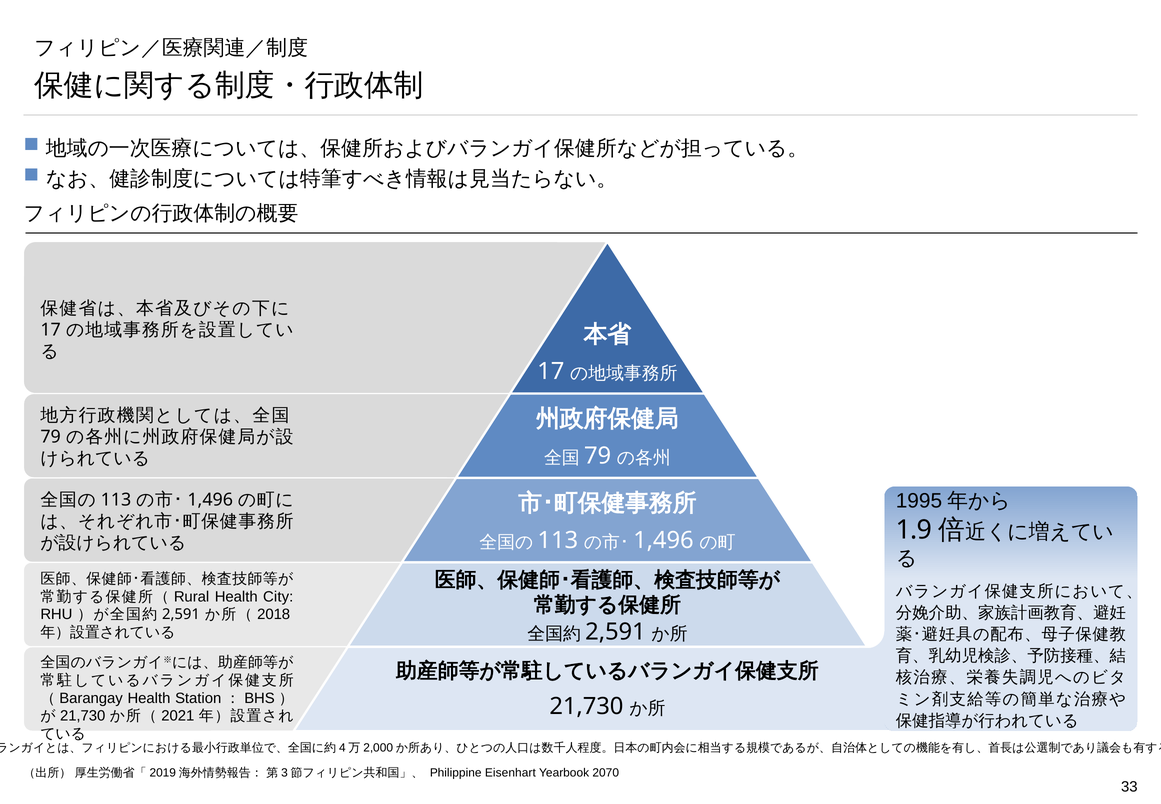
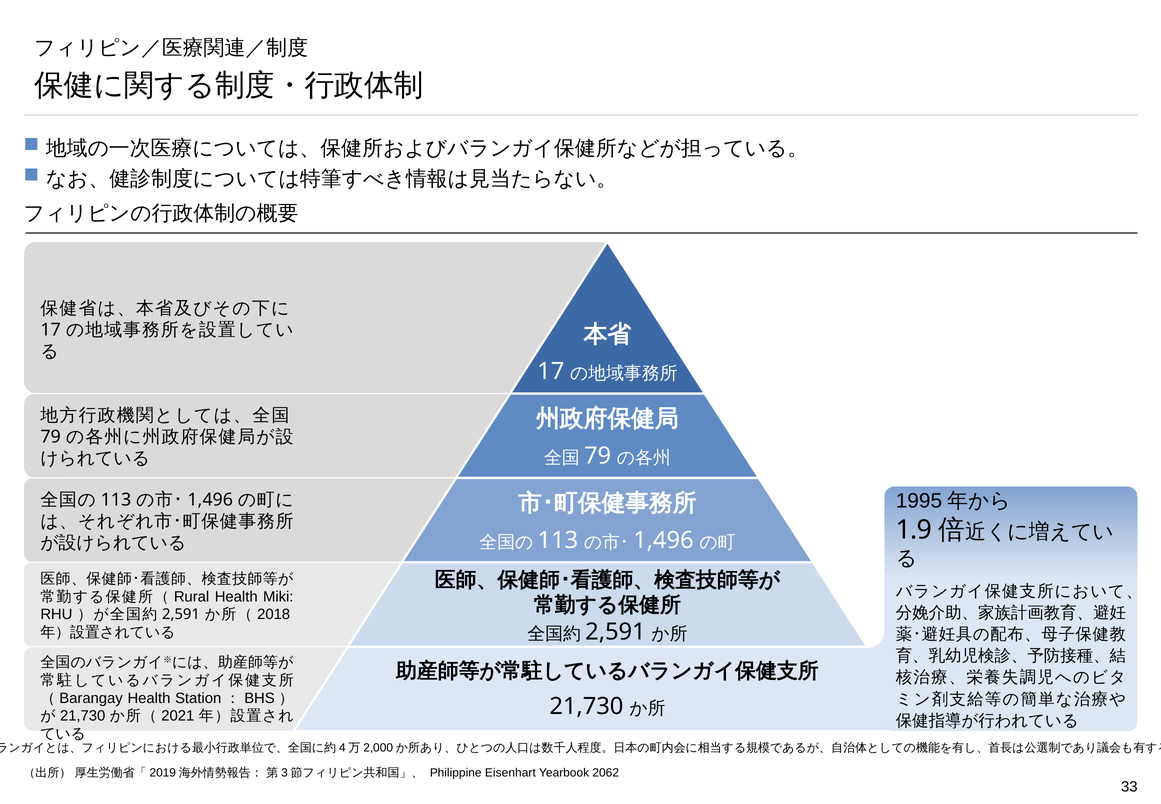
City: City -> Miki (278, 596)
2070: 2070 -> 2062 (606, 773)
